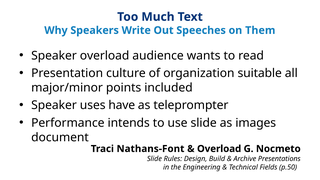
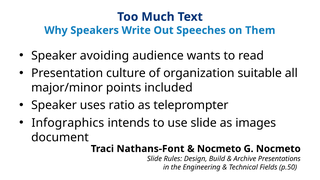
Speaker overload: overload -> avoiding (104, 56)
have: have -> ratio (122, 105)
Performance: Performance -> Infographics (68, 123)
Overload: Overload -> Nocmeto (219, 149)
